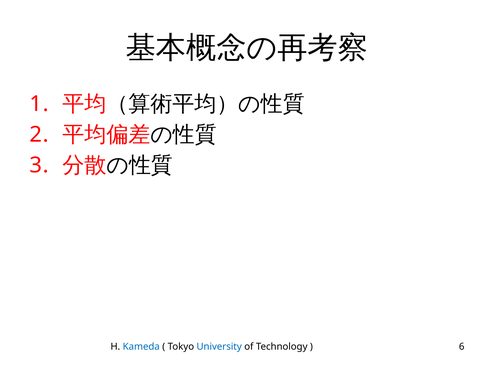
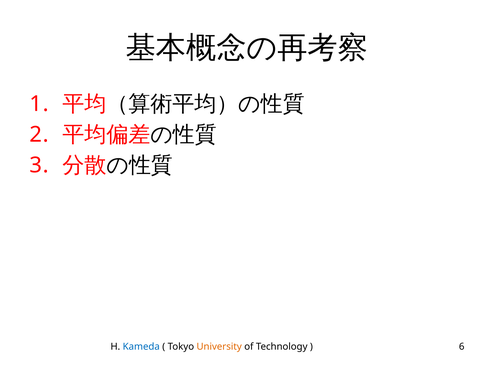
University colour: blue -> orange (219, 346)
